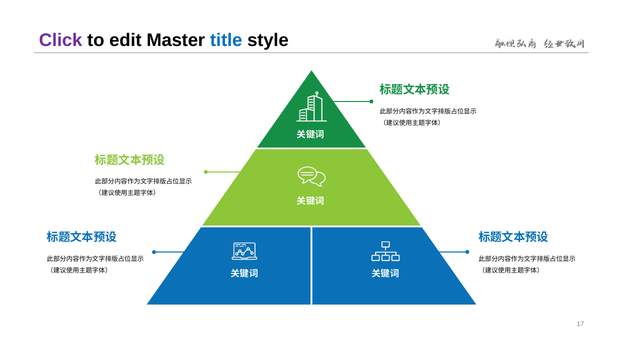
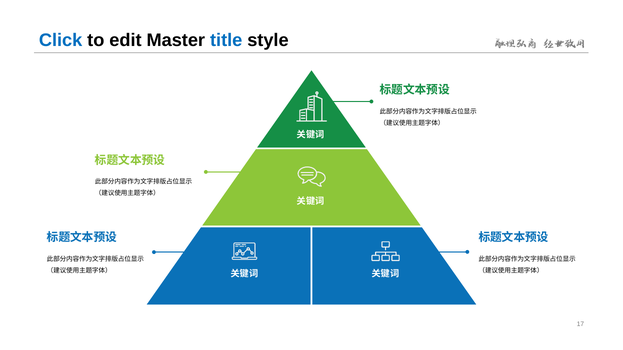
Click colour: purple -> blue (61, 40)
